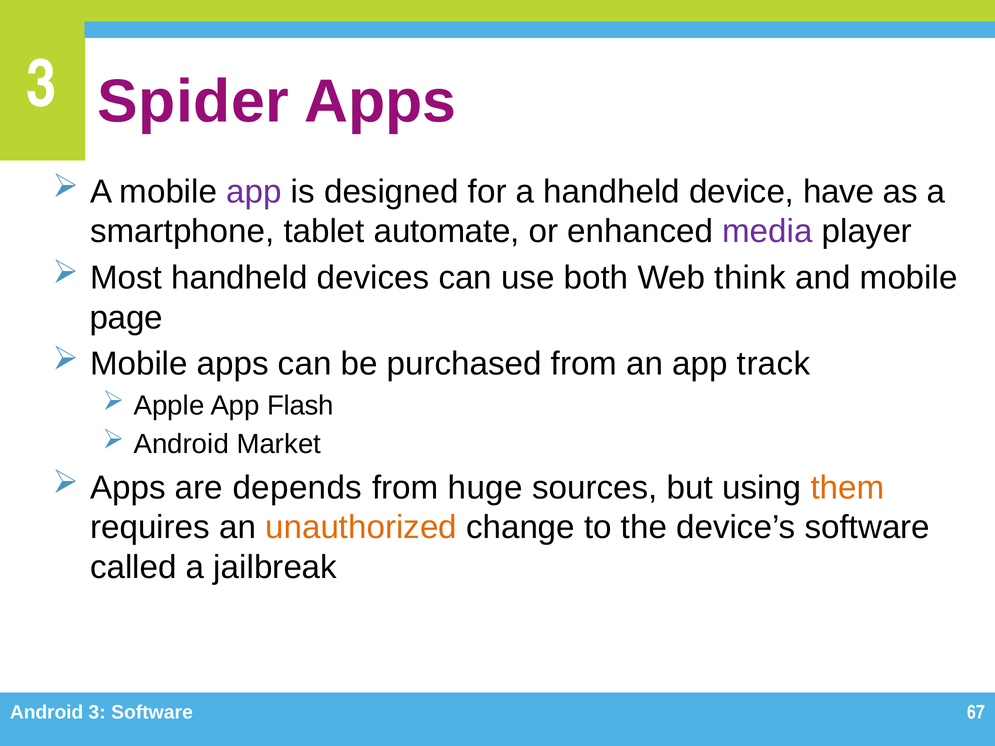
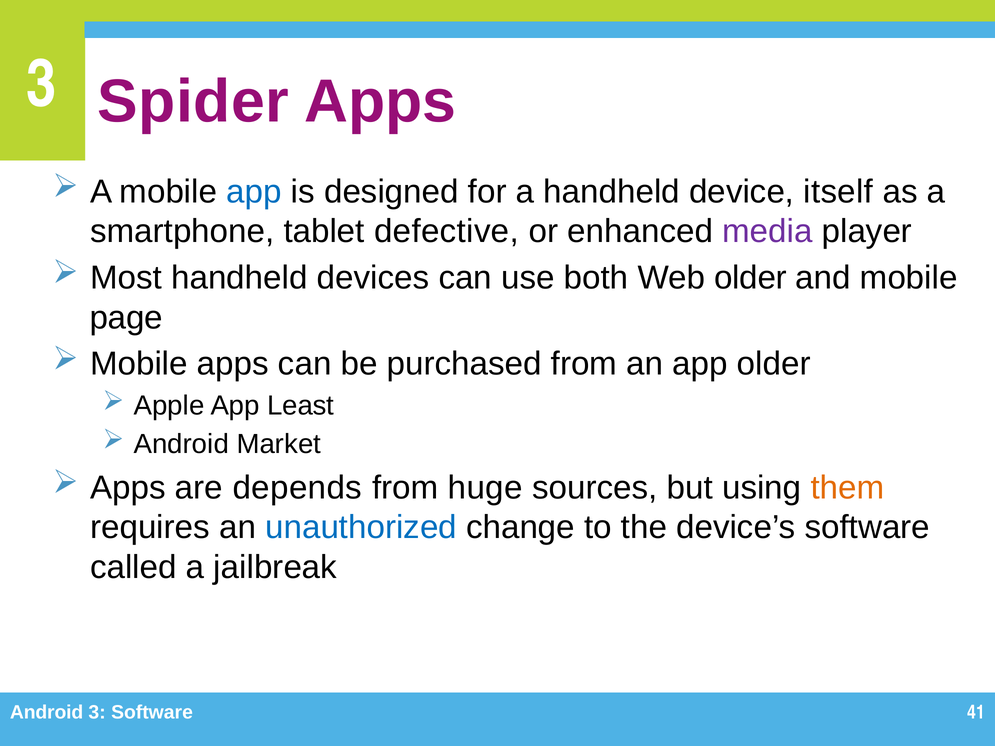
app colour: purple -> blue (254, 192)
have: have -> itself (838, 192)
automate: automate -> defective (446, 231)
Web think: think -> older (751, 278)
app track: track -> older (774, 364)
Flash: Flash -> Least (301, 406)
unauthorized colour: orange -> blue (361, 528)
67: 67 -> 41 (976, 712)
